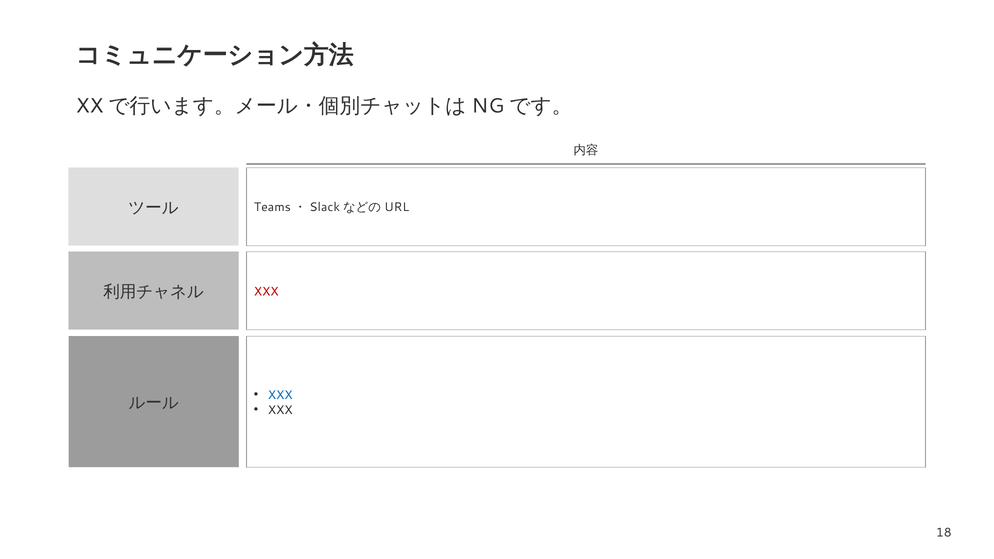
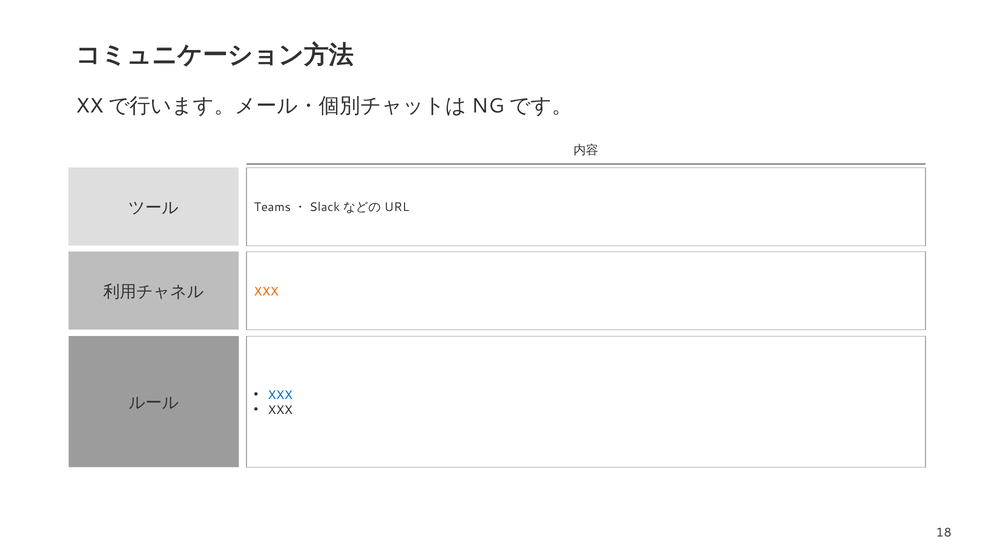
XXX colour: red -> orange (266, 291)
